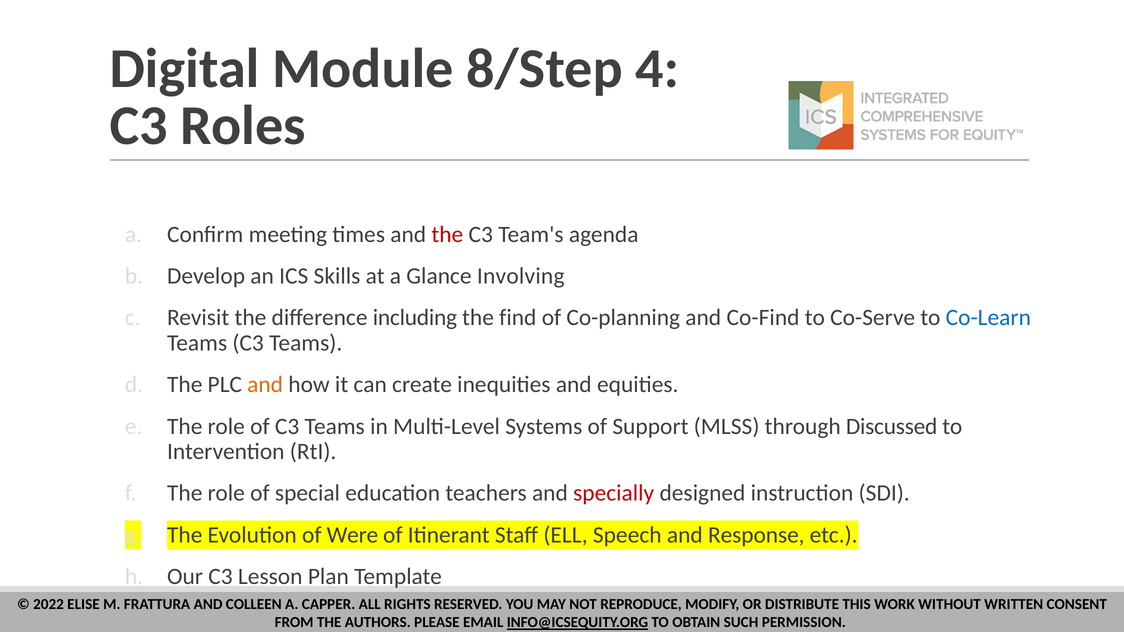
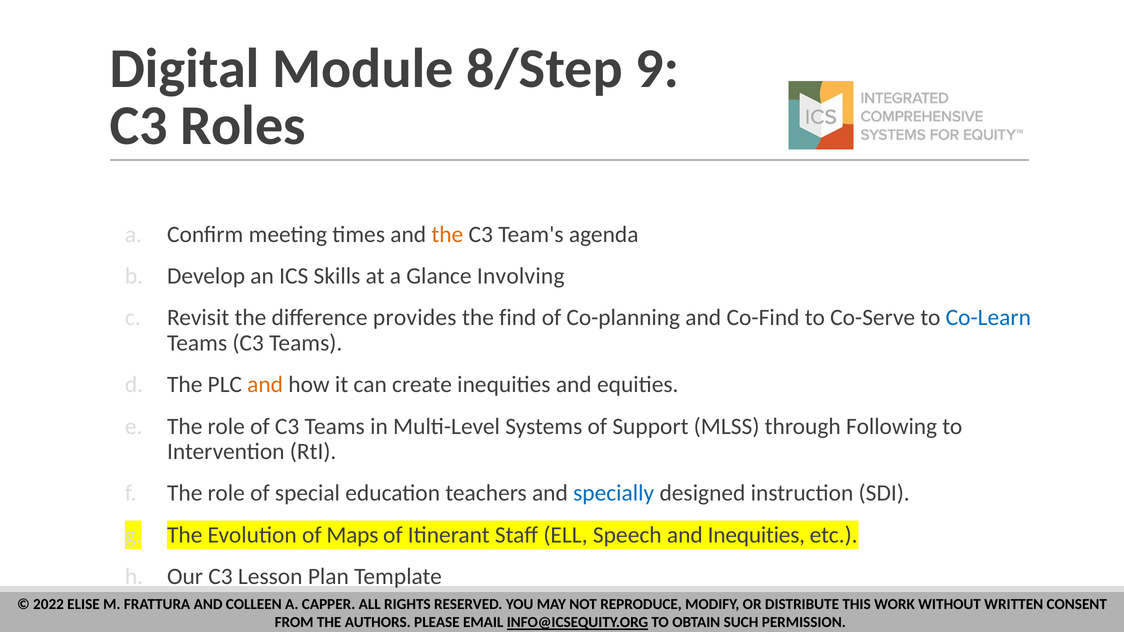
4: 4 -> 9 (657, 69)
the colour: red -> orange (447, 234)
including: including -> provides (415, 318)
Discussed: Discussed -> Following (892, 426)
specially colour: red -> blue (614, 493)
Were: Were -> Maps (352, 535)
and Response: Response -> Inequities (756, 535)
